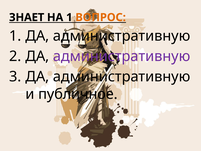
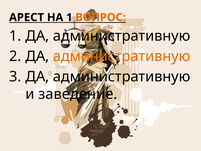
ЗНАЕТ: ЗНАЕТ -> АРЕСТ (27, 17)
административную colour: purple -> orange (122, 56)
публичное: публичное -> заведение (78, 94)
